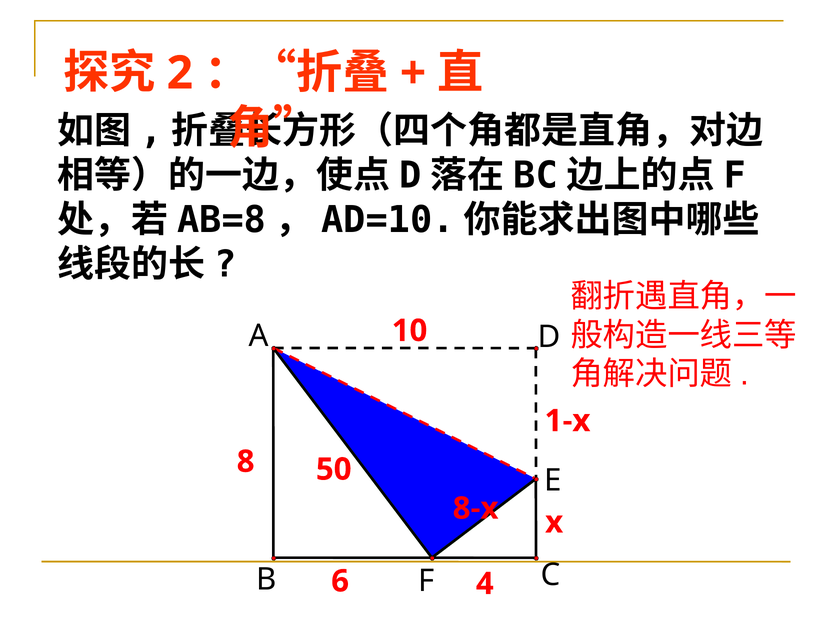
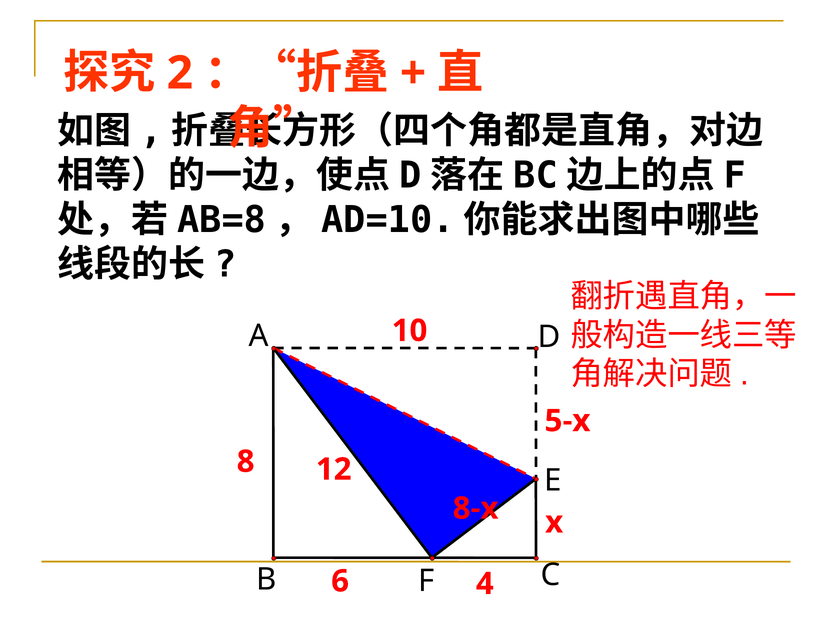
1-x: 1-x -> 5-x (567, 421)
50: 50 -> 12 (334, 469)
